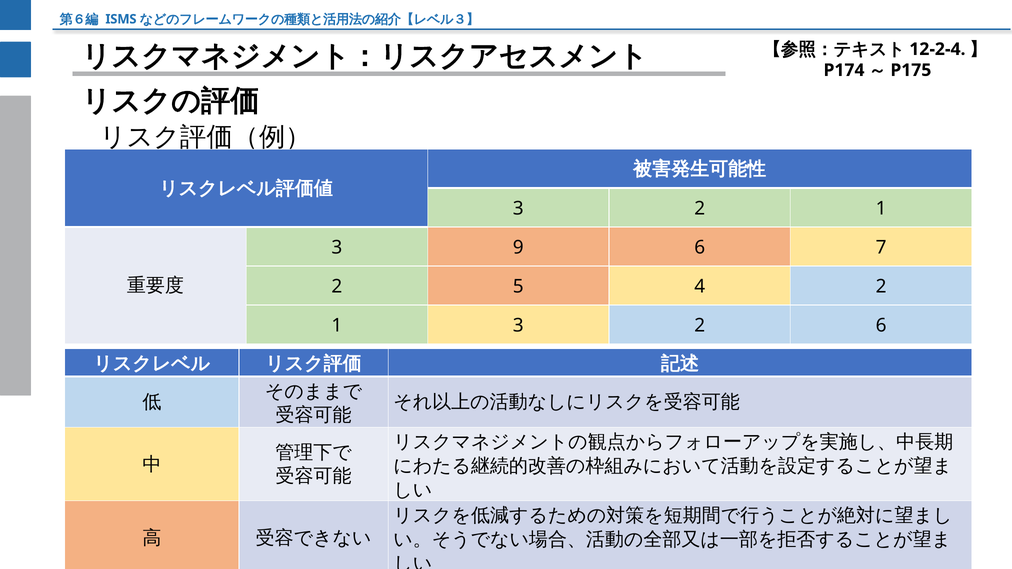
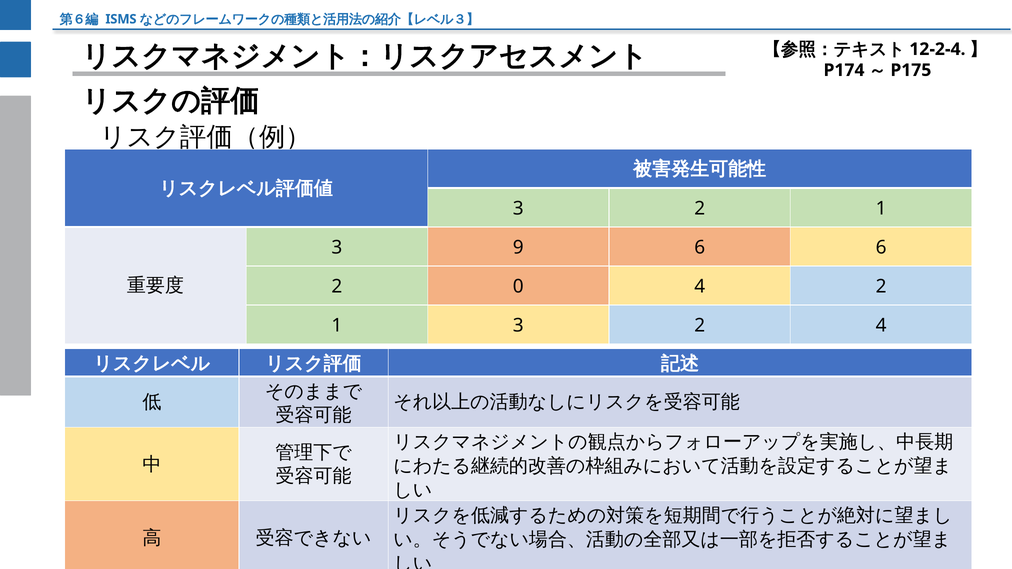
6 7: 7 -> 6 (881, 248)
5: 5 -> 0 (518, 287)
2 6: 6 -> 4 (881, 326)
